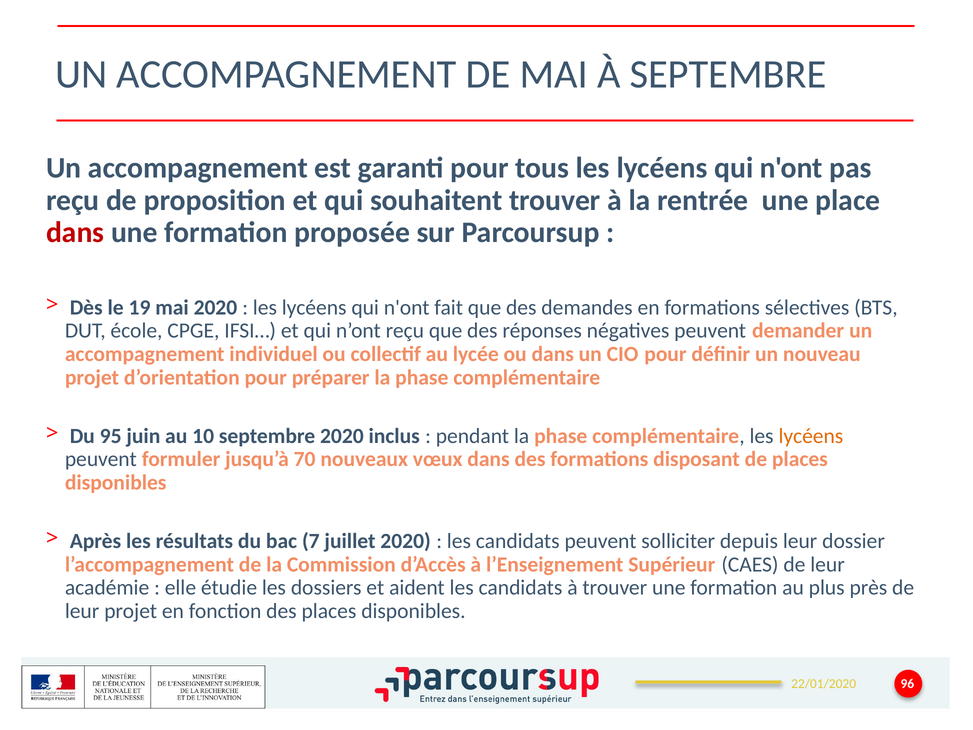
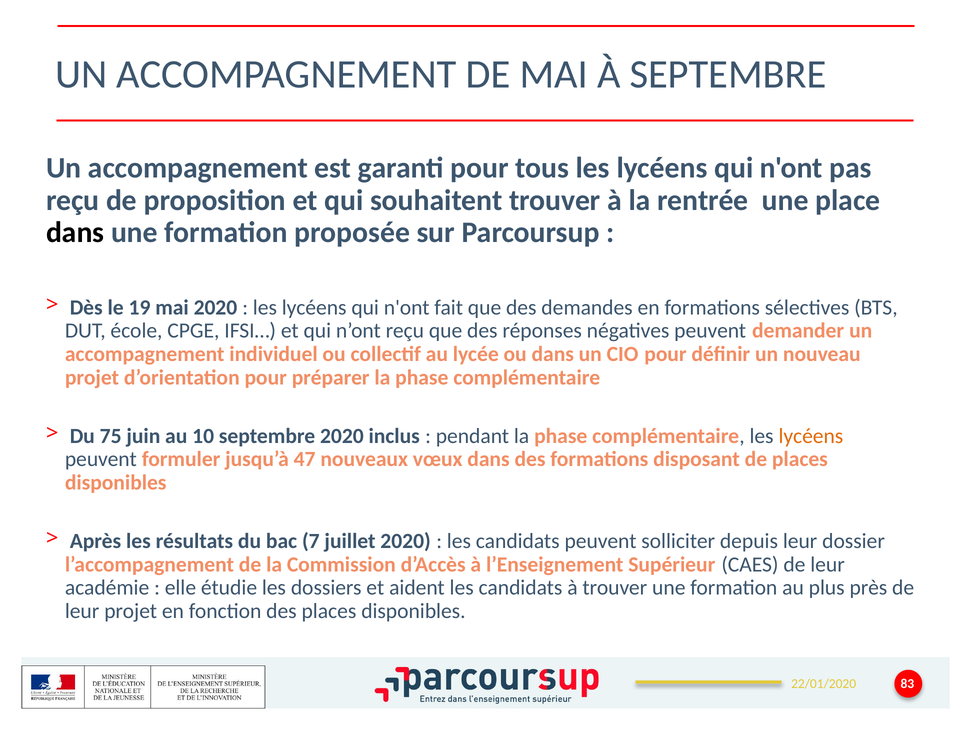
dans colour: red -> black (75, 232)
95: 95 -> 75 (111, 436)
70: 70 -> 47 (305, 459)
96: 96 -> 83 (907, 684)
